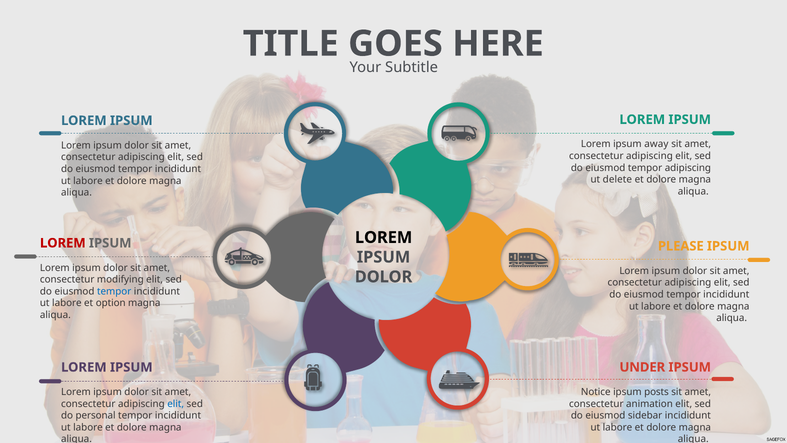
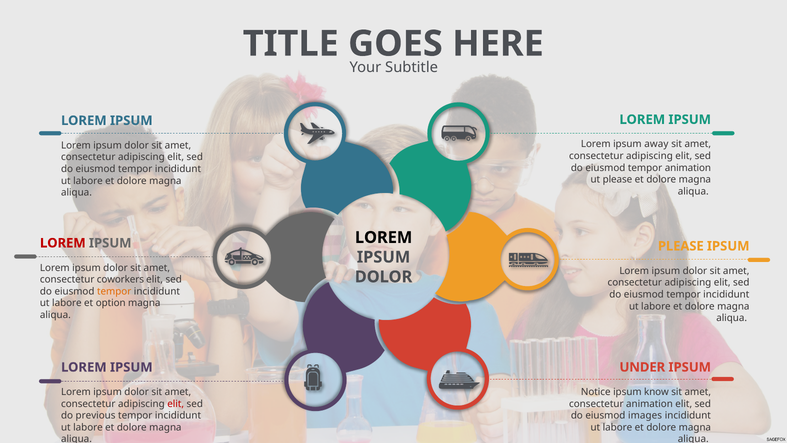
tempor adipiscing: adipiscing -> animation (688, 168)
ut delete: delete -> please (617, 180)
modifying: modifying -> coworkers (120, 279)
tempor colour: blue -> orange (114, 291)
posts: posts -> know (656, 392)
elit colour: blue -> red (176, 404)
personal: personal -> previous (96, 415)
sidebar: sidebar -> images (645, 415)
